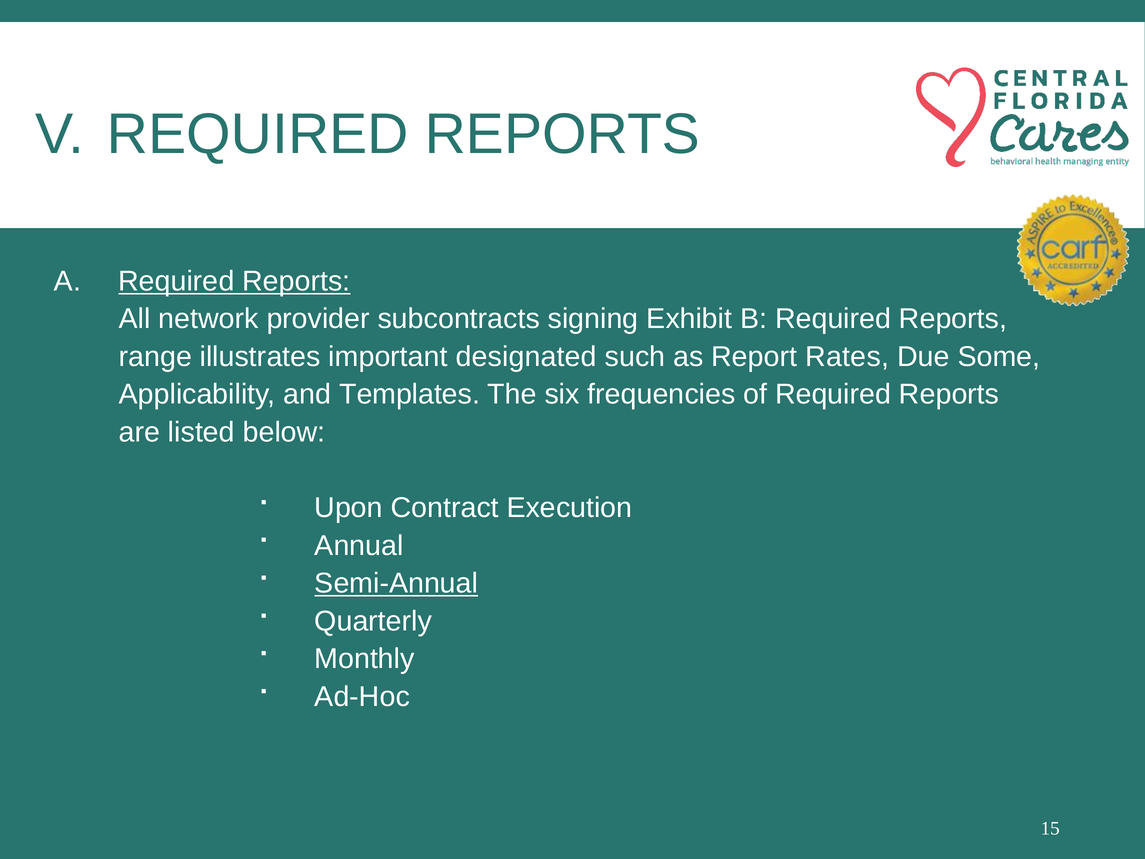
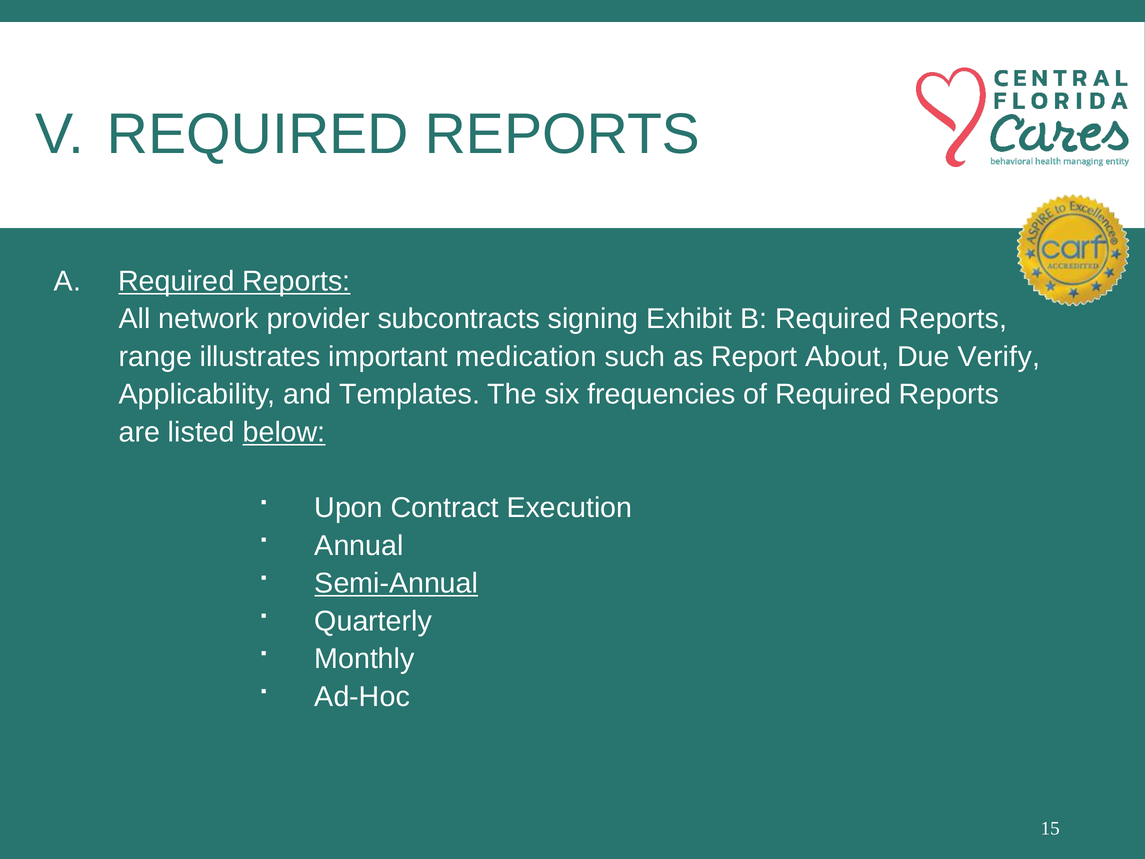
designated: designated -> medication (526, 357)
Rates: Rates -> About (847, 357)
Some: Some -> Verify (999, 357)
below underline: none -> present (284, 432)
